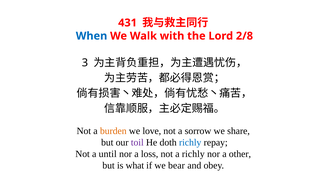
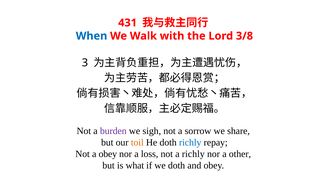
2/8: 2/8 -> 3/8 (244, 36)
burden colour: orange -> purple (113, 131)
love: love -> sigh (152, 131)
toil colour: purple -> orange (137, 143)
a until: until -> obey (108, 154)
we bear: bear -> doth (177, 166)
